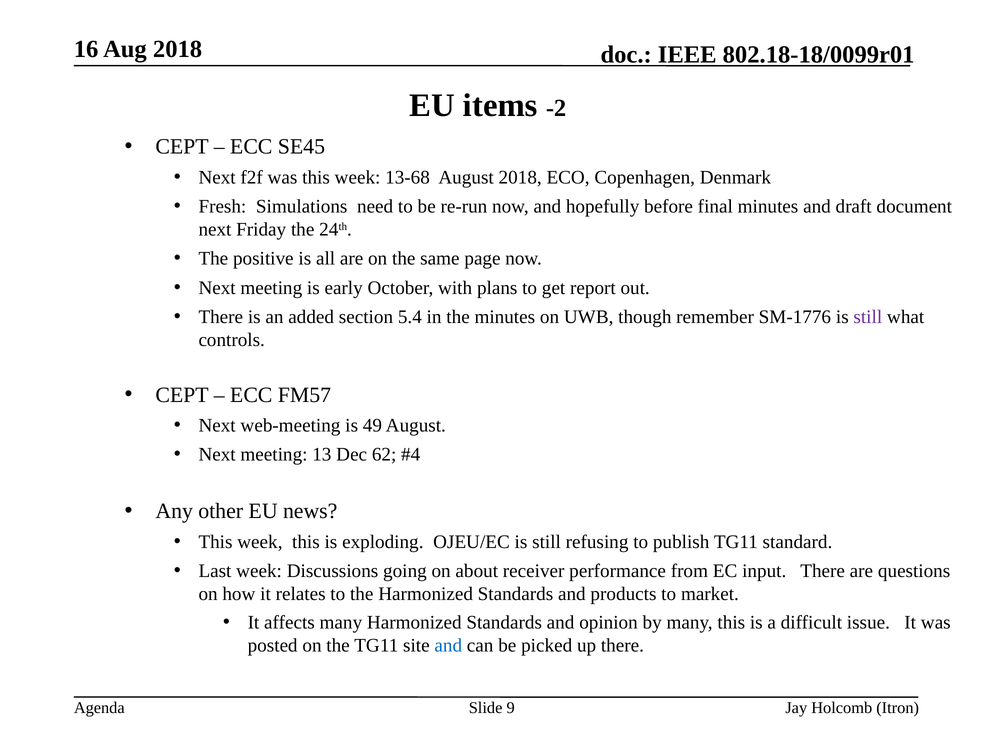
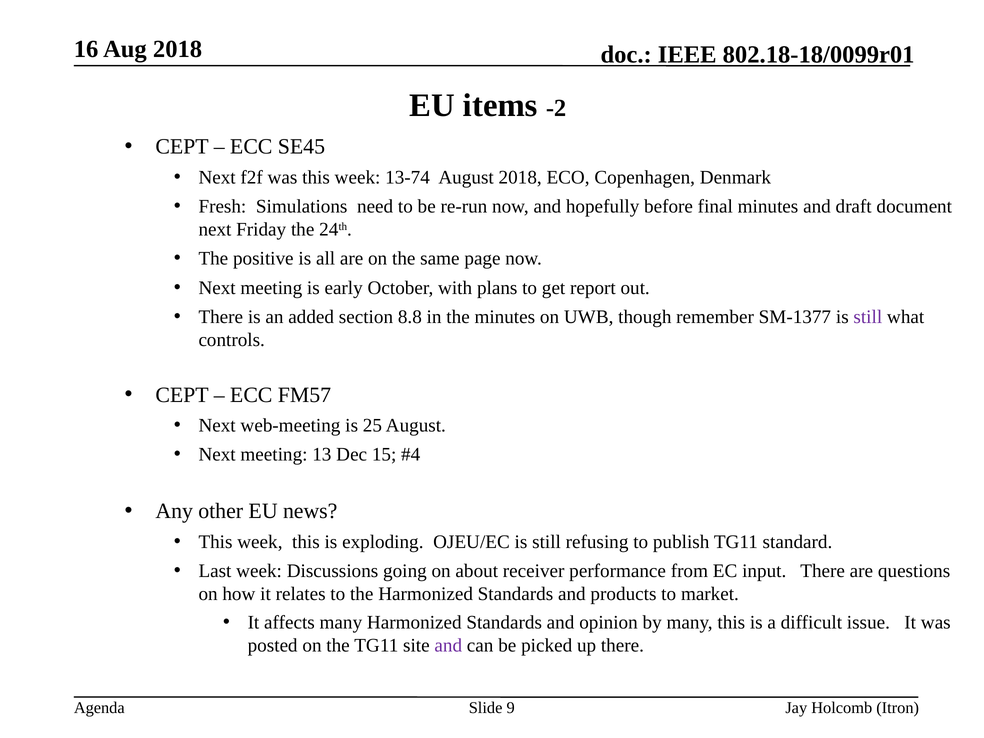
13-68: 13-68 -> 13-74 (408, 177)
5.4: 5.4 -> 8.8 (410, 317)
SM-1776: SM-1776 -> SM-1377 (795, 317)
49: 49 -> 25 (372, 425)
62: 62 -> 15 (384, 454)
and colour: blue -> purple (448, 645)
